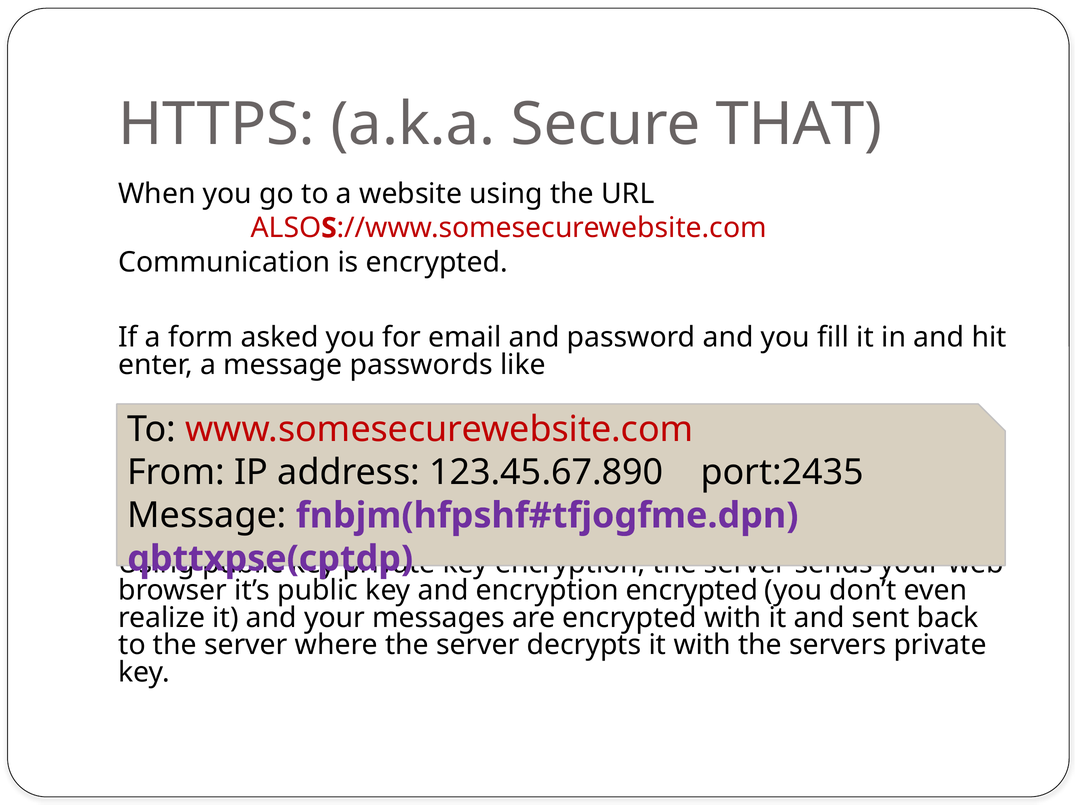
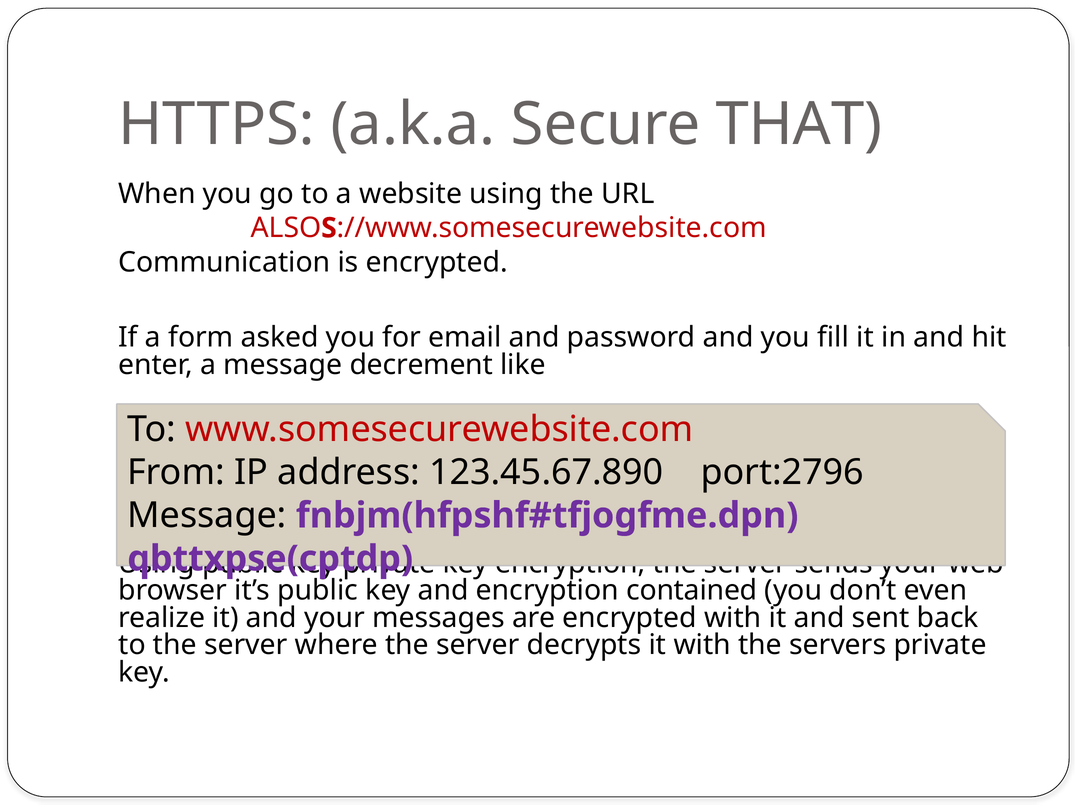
passwords: passwords -> decrement (421, 365)
port:2435: port:2435 -> port:2796 (782, 472)
encryption encrypted: encrypted -> contained (692, 590)
